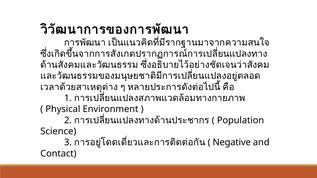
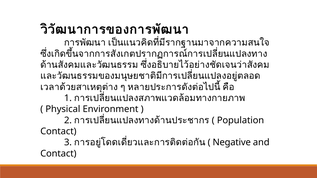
Science: Science -> Contact (58, 132)
